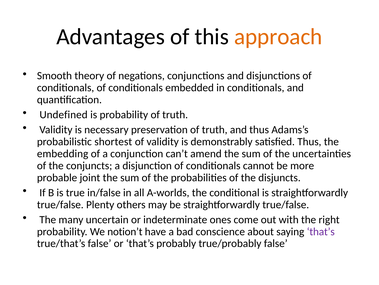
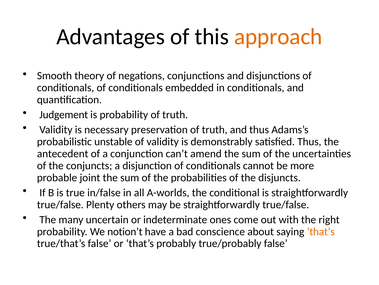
Undefined: Undefined -> Judgement (64, 114)
shortest: shortest -> unstable (113, 141)
embedding: embedding -> antecedent (63, 153)
that’s colour: purple -> orange (321, 231)
